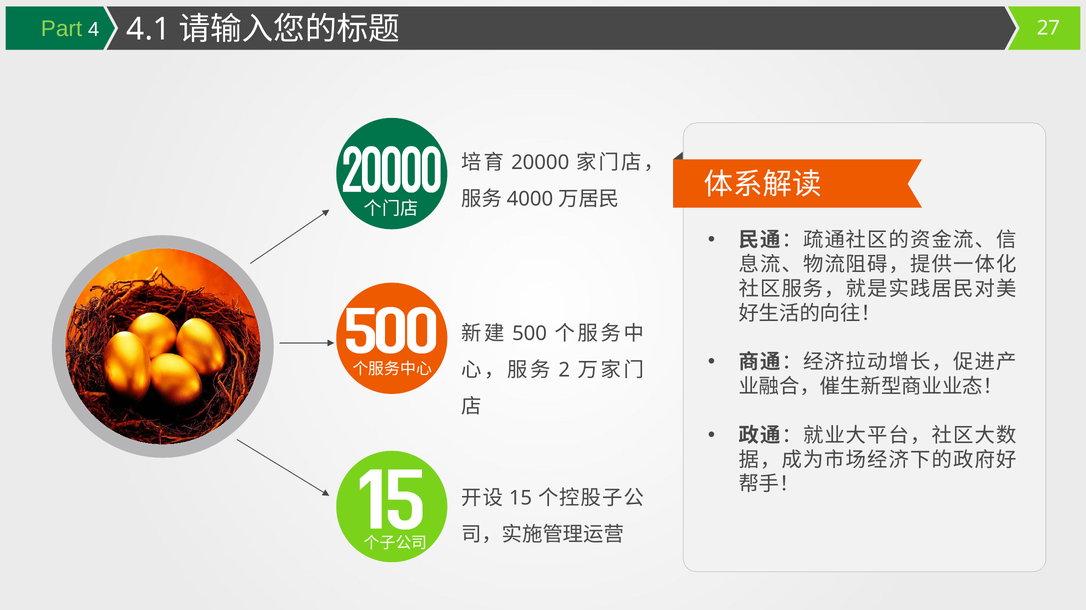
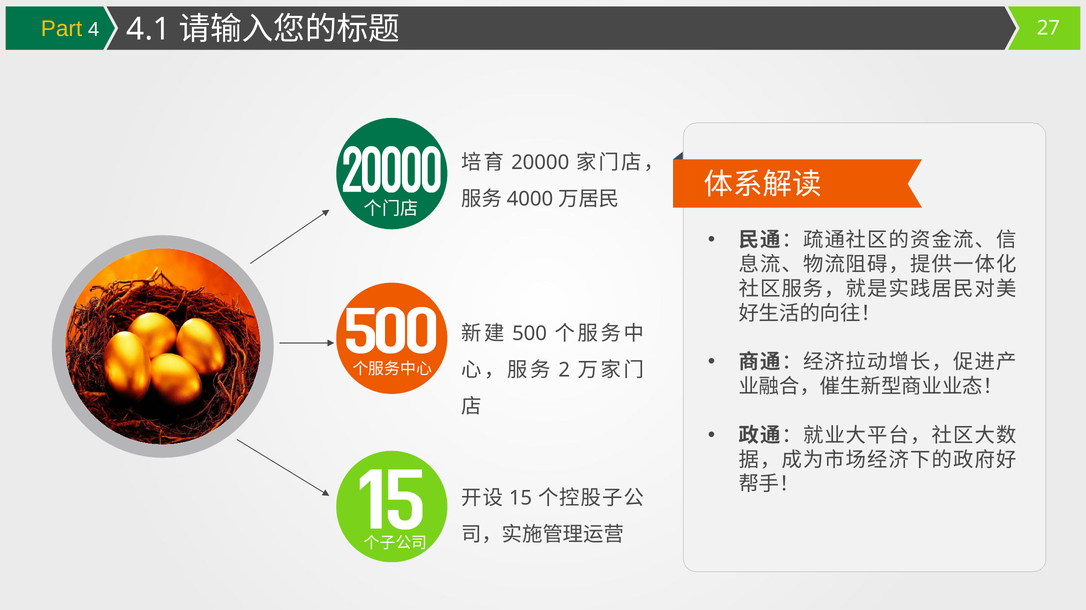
Part colour: light green -> yellow (62, 29)
